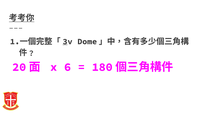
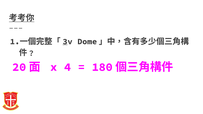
6: 6 -> 4 (68, 67)
